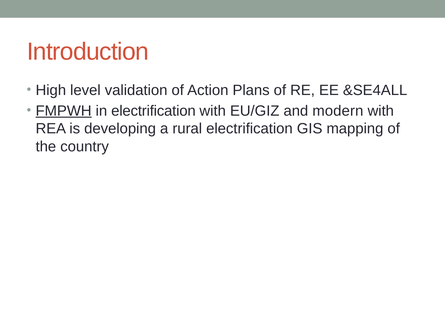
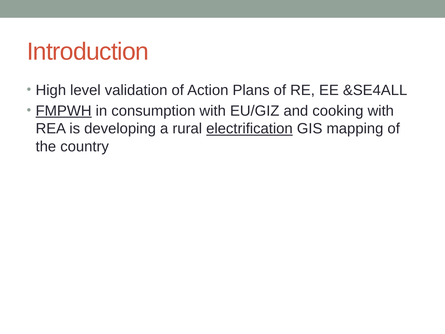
in electrification: electrification -> consumption (153, 111)
modern: modern -> cooking (338, 111)
electrification underline: none -> present (249, 129)
